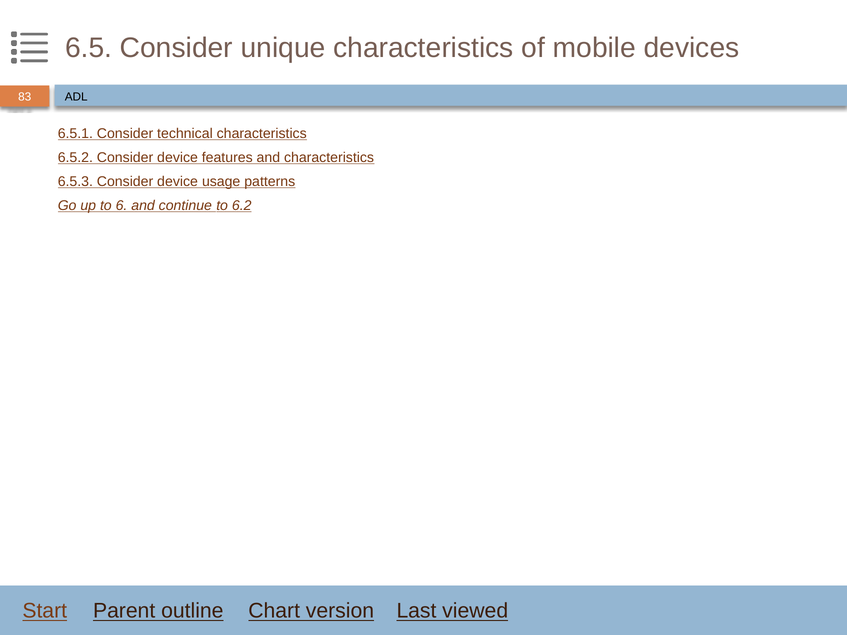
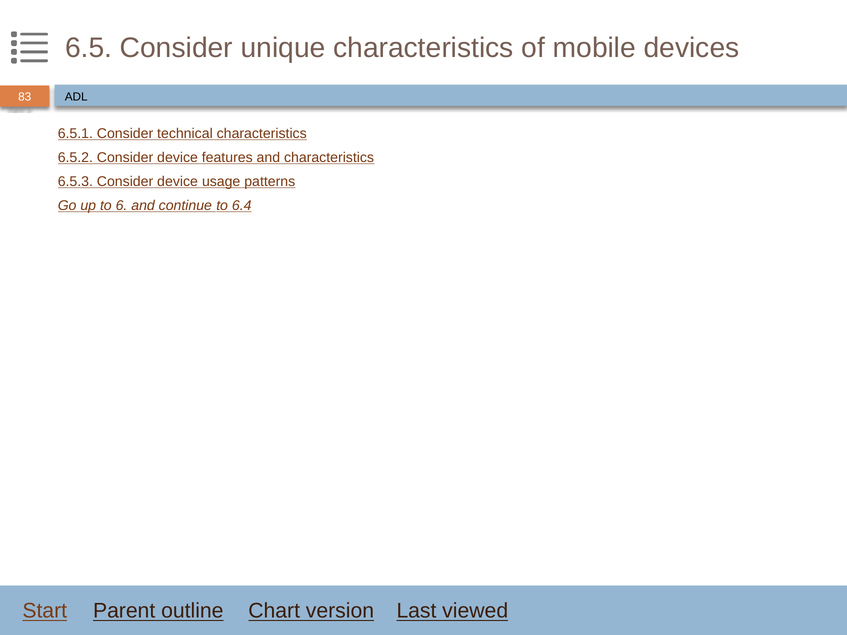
6.2: 6.2 -> 6.4 (242, 206)
